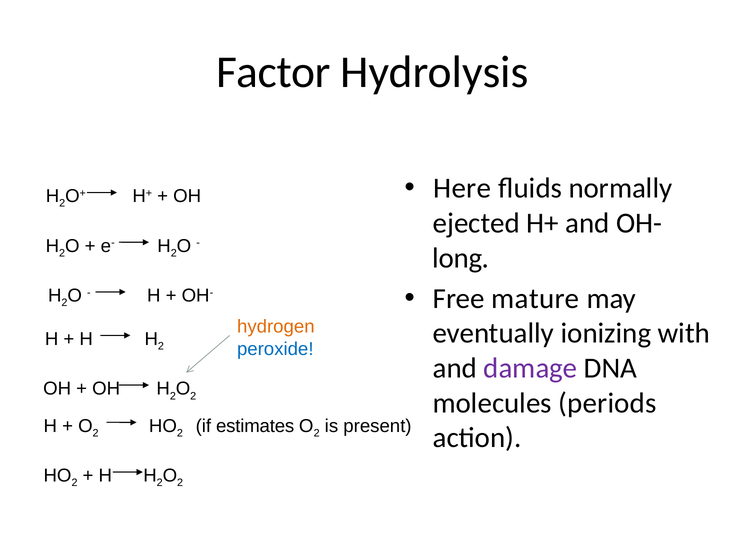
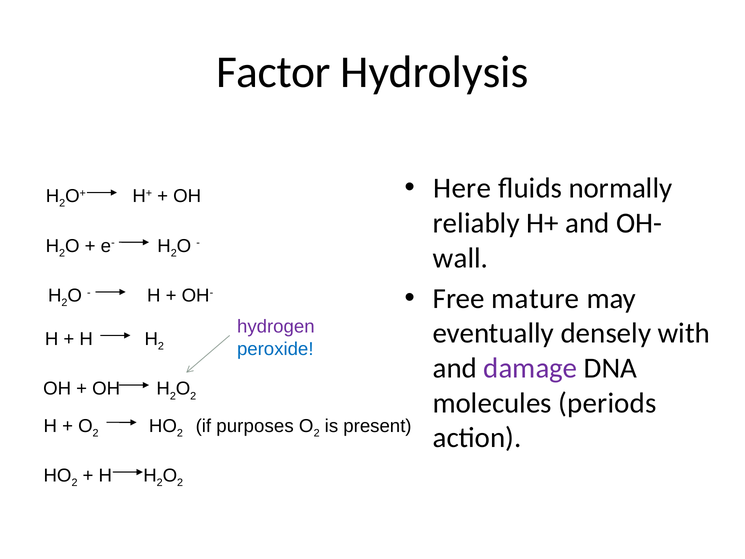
ejected: ejected -> reliably (476, 223)
long: long -> wall (461, 258)
hydrogen colour: orange -> purple (276, 327)
ionizing: ionizing -> densely (606, 333)
estimates: estimates -> purposes (255, 426)
